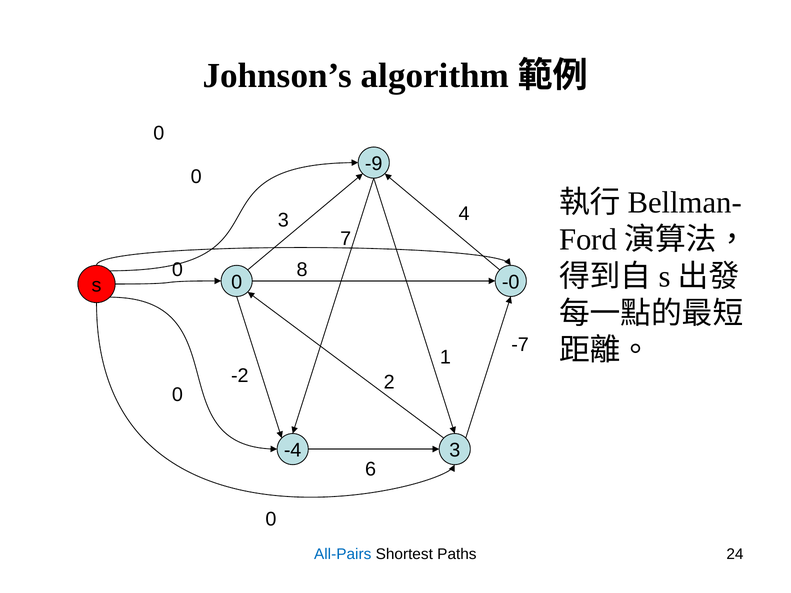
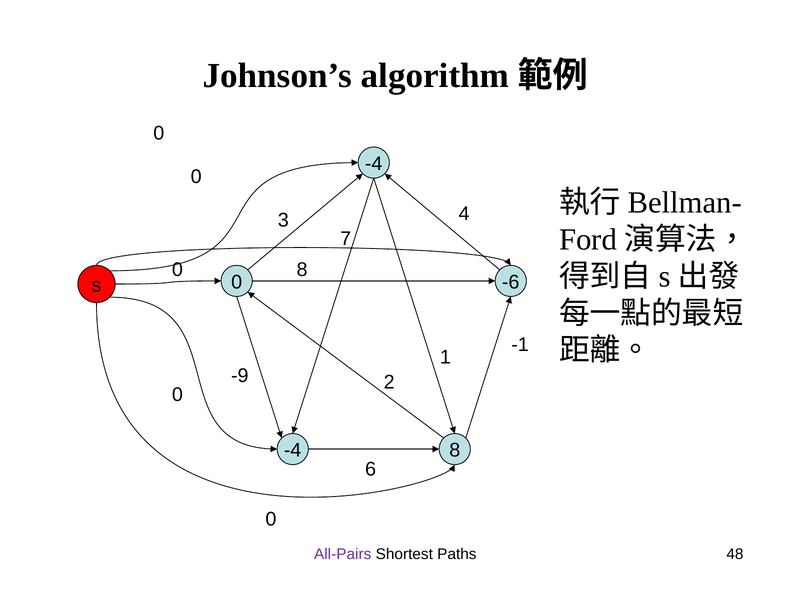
-9: -9 -> -4 (374, 164)
-0: -0 -> -6 (511, 282)
-7: -7 -> -1 (520, 345)
-2: -2 -> -9 (240, 376)
-4 3: 3 -> 8 (455, 451)
All-Pairs colour: blue -> purple (343, 555)
24: 24 -> 48 (735, 555)
